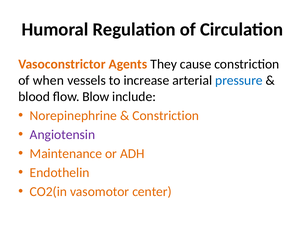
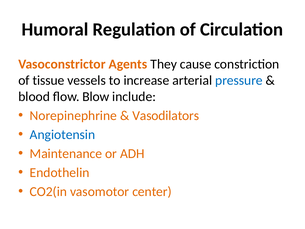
when: when -> tissue (48, 80)
Constriction: Constriction -> Vasodilators (166, 116)
Angiotensin colour: purple -> blue (62, 134)
